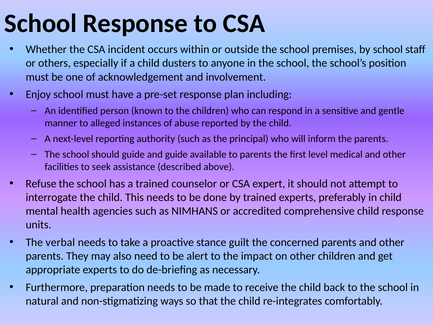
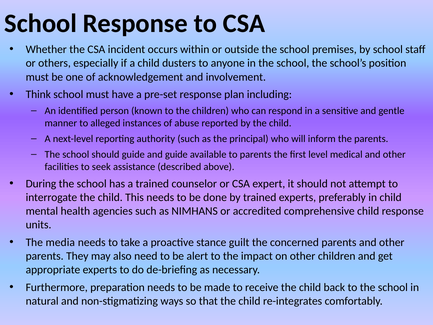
Enjoy: Enjoy -> Think (38, 94)
Refuse: Refuse -> During (41, 183)
verbal: verbal -> media (60, 242)
